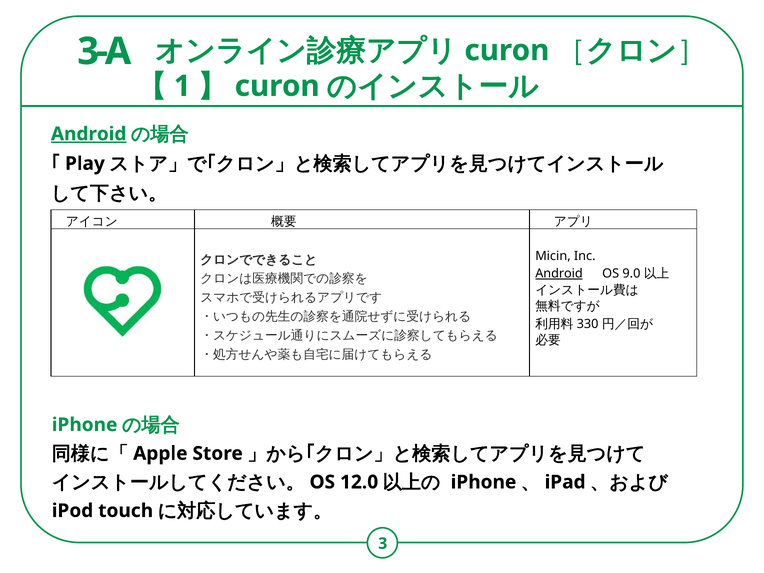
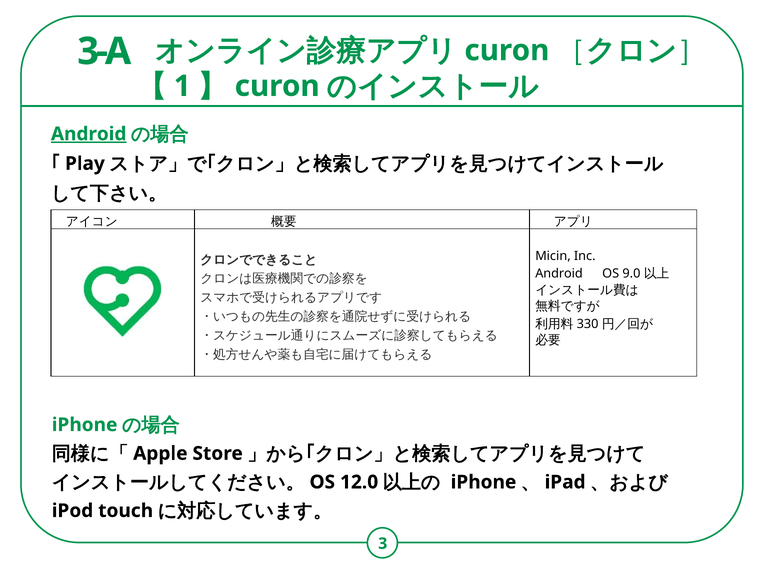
Android underline: present -> none (559, 274)
